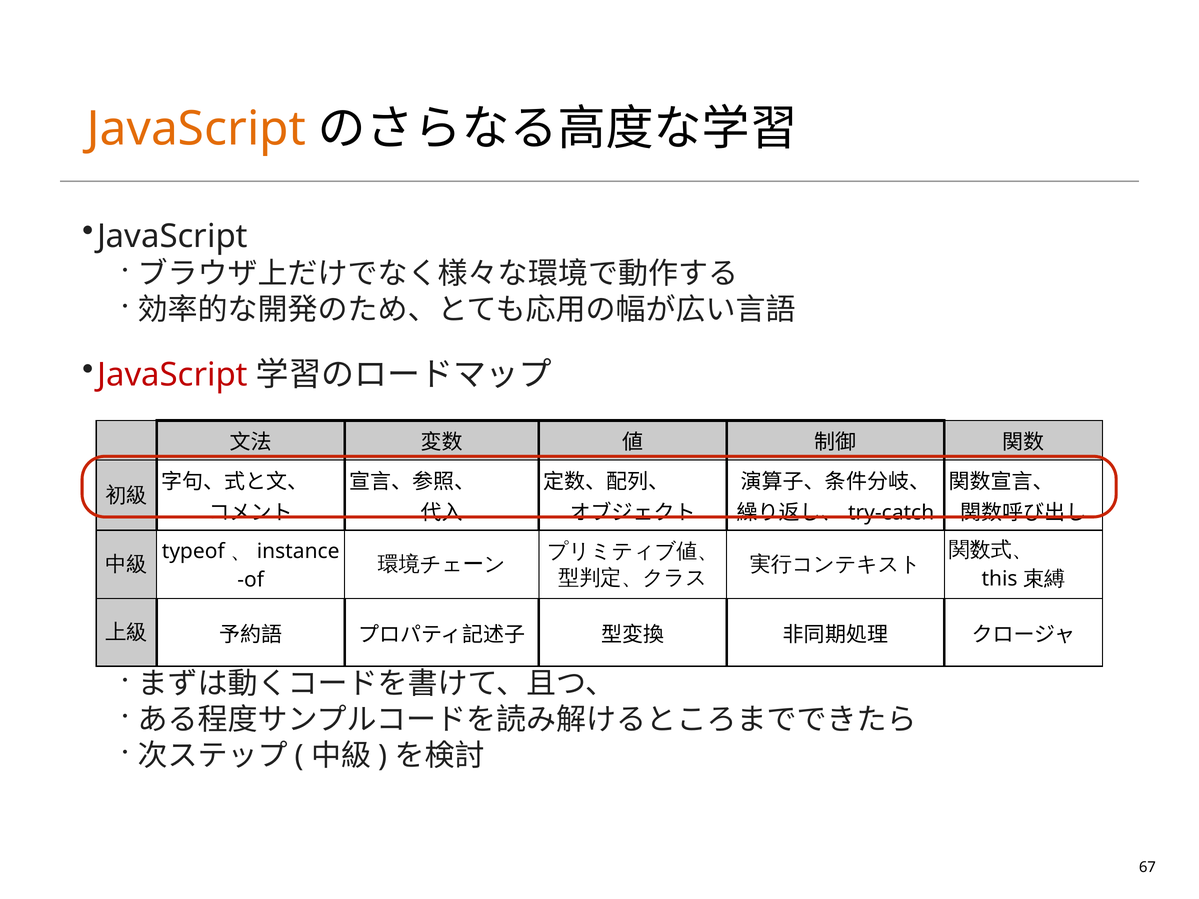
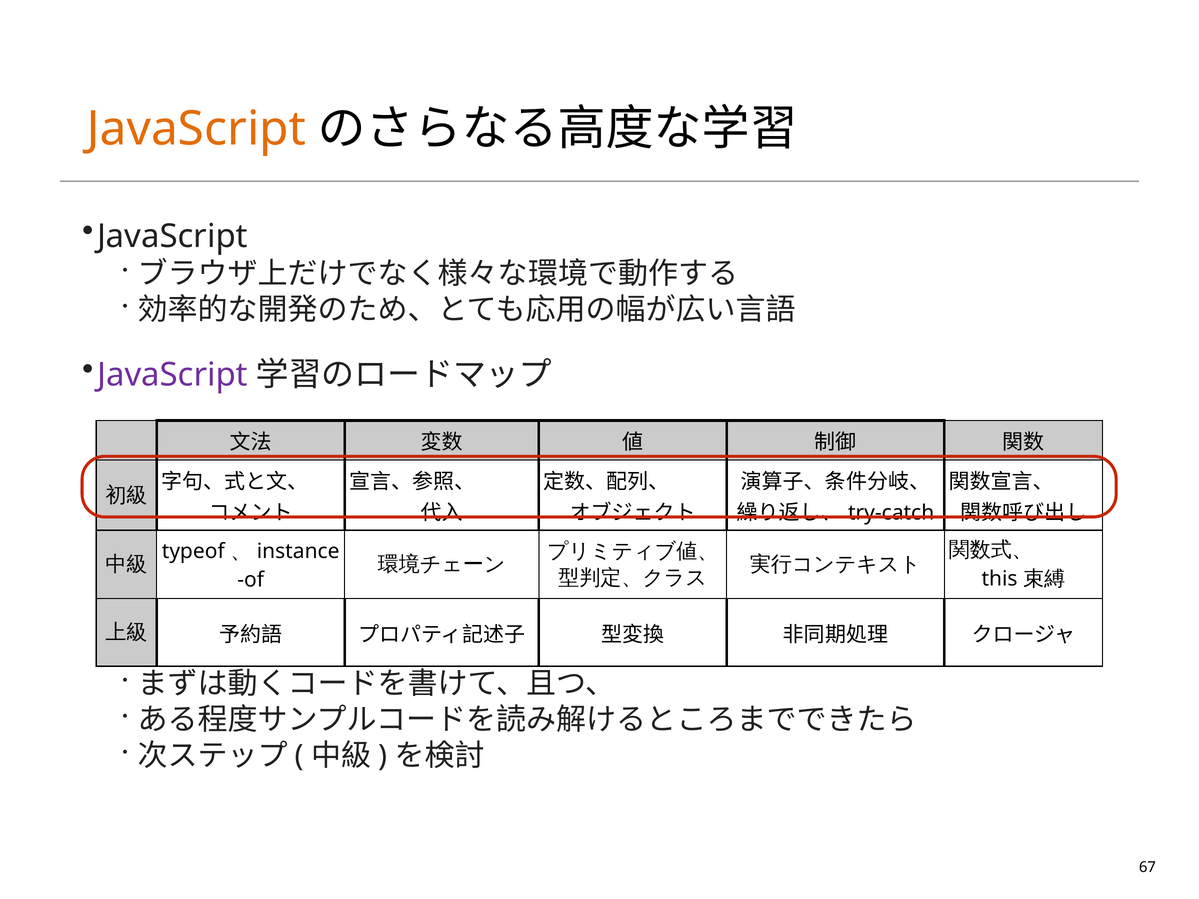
JavaScript colour: red -> purple (172, 375)
